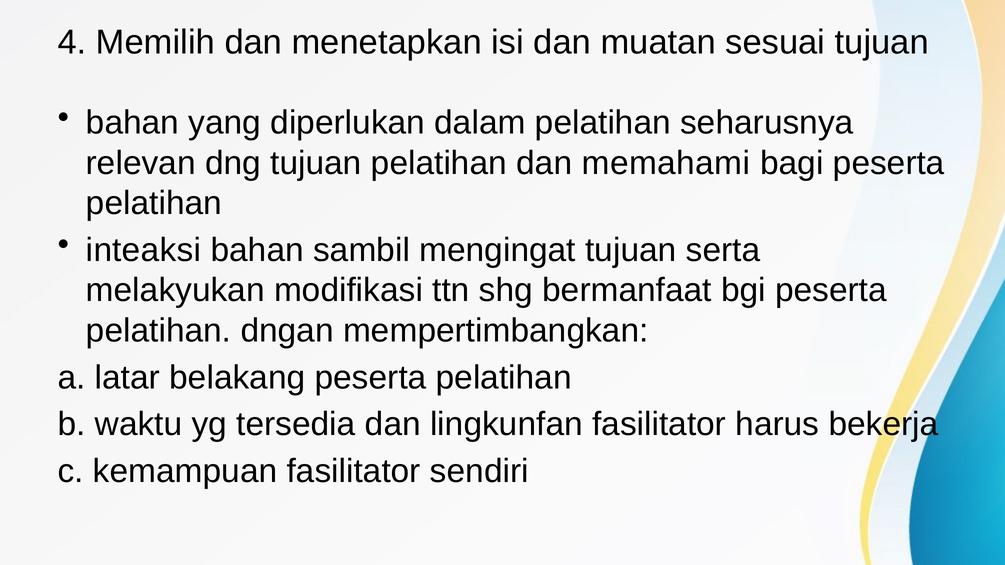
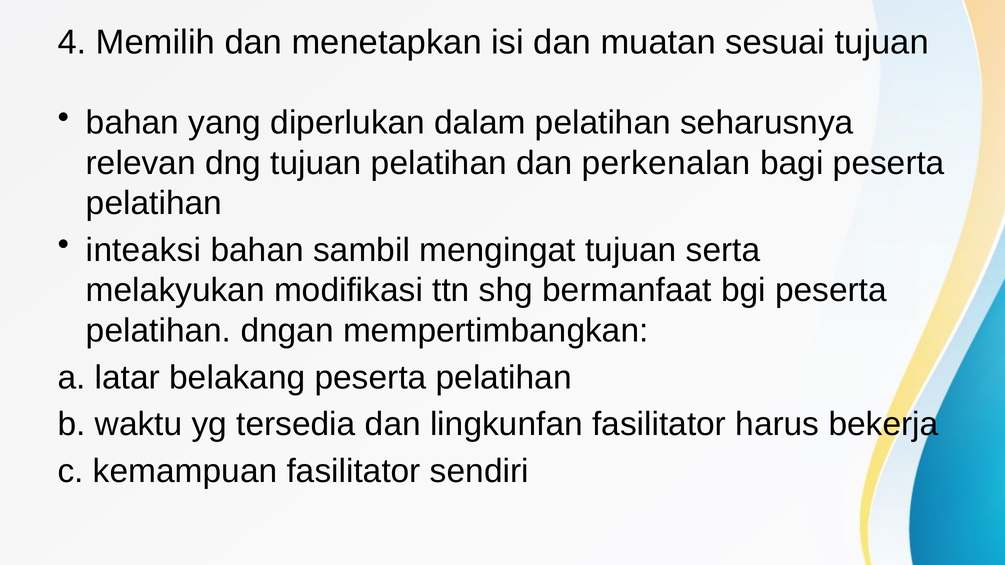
memahami: memahami -> perkenalan (666, 163)
